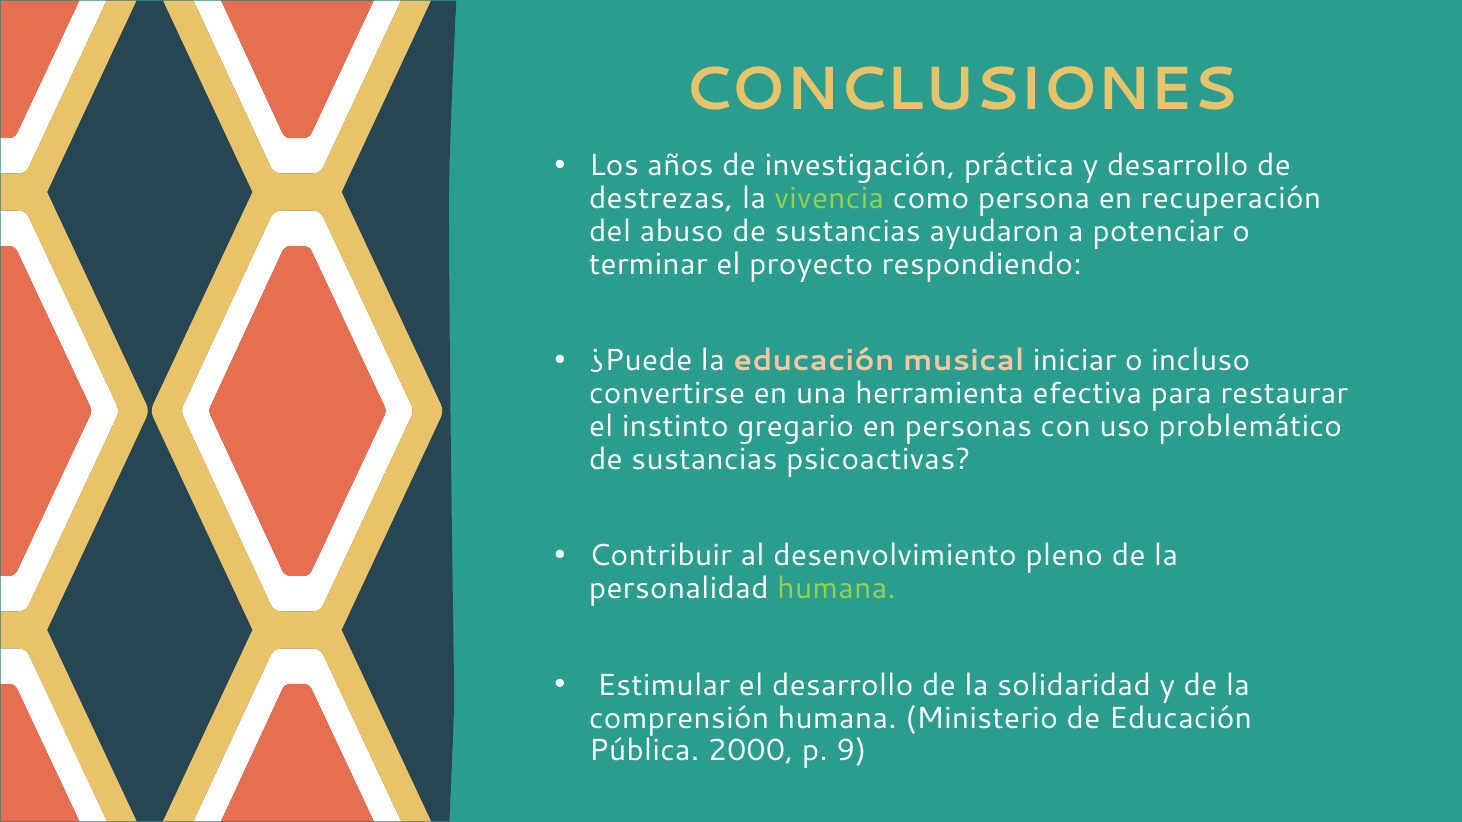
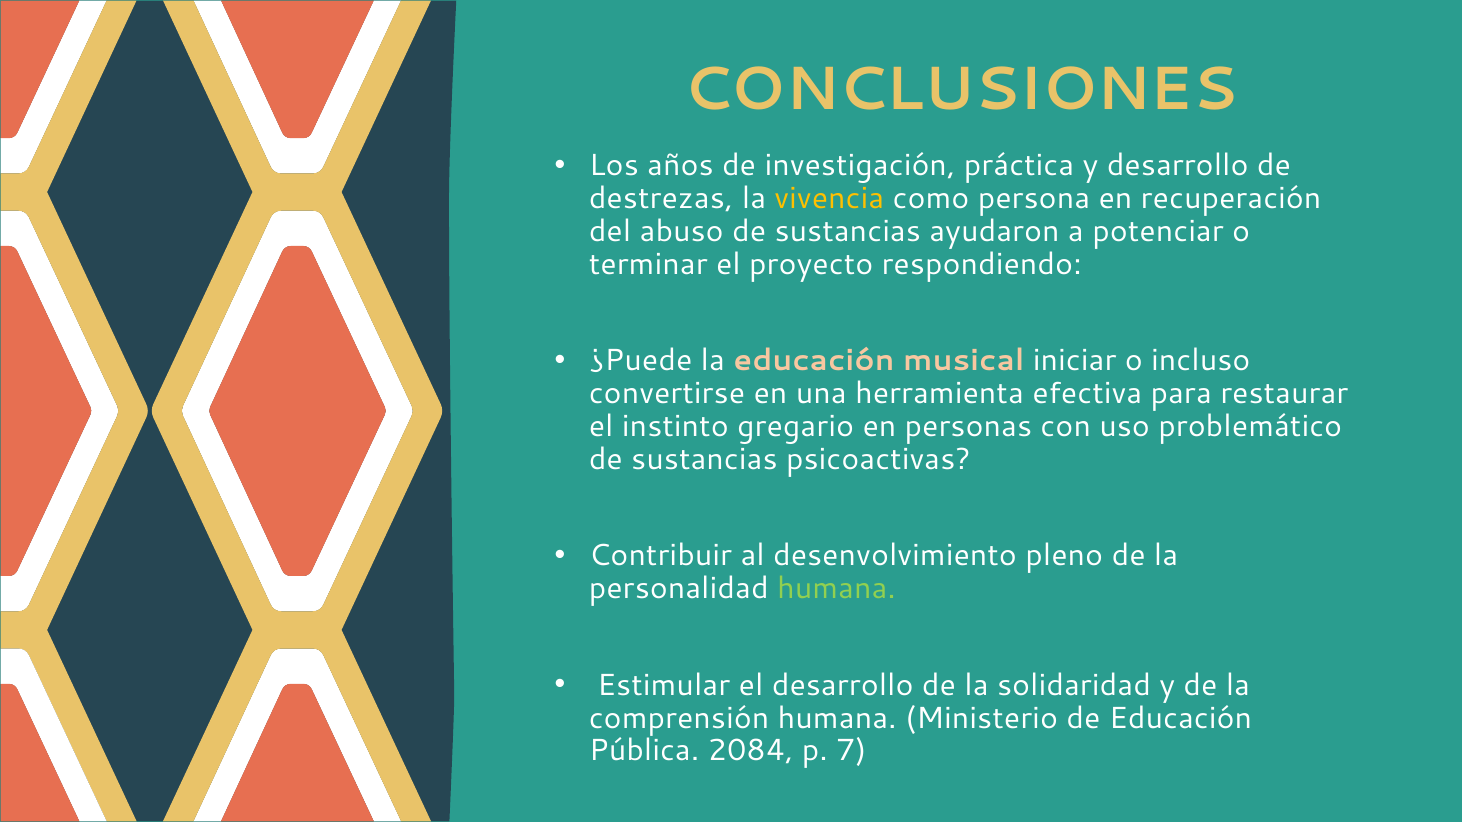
vivencia colour: light green -> yellow (829, 199)
2000: 2000 -> 2084 (751, 751)
9: 9 -> 7 (851, 751)
